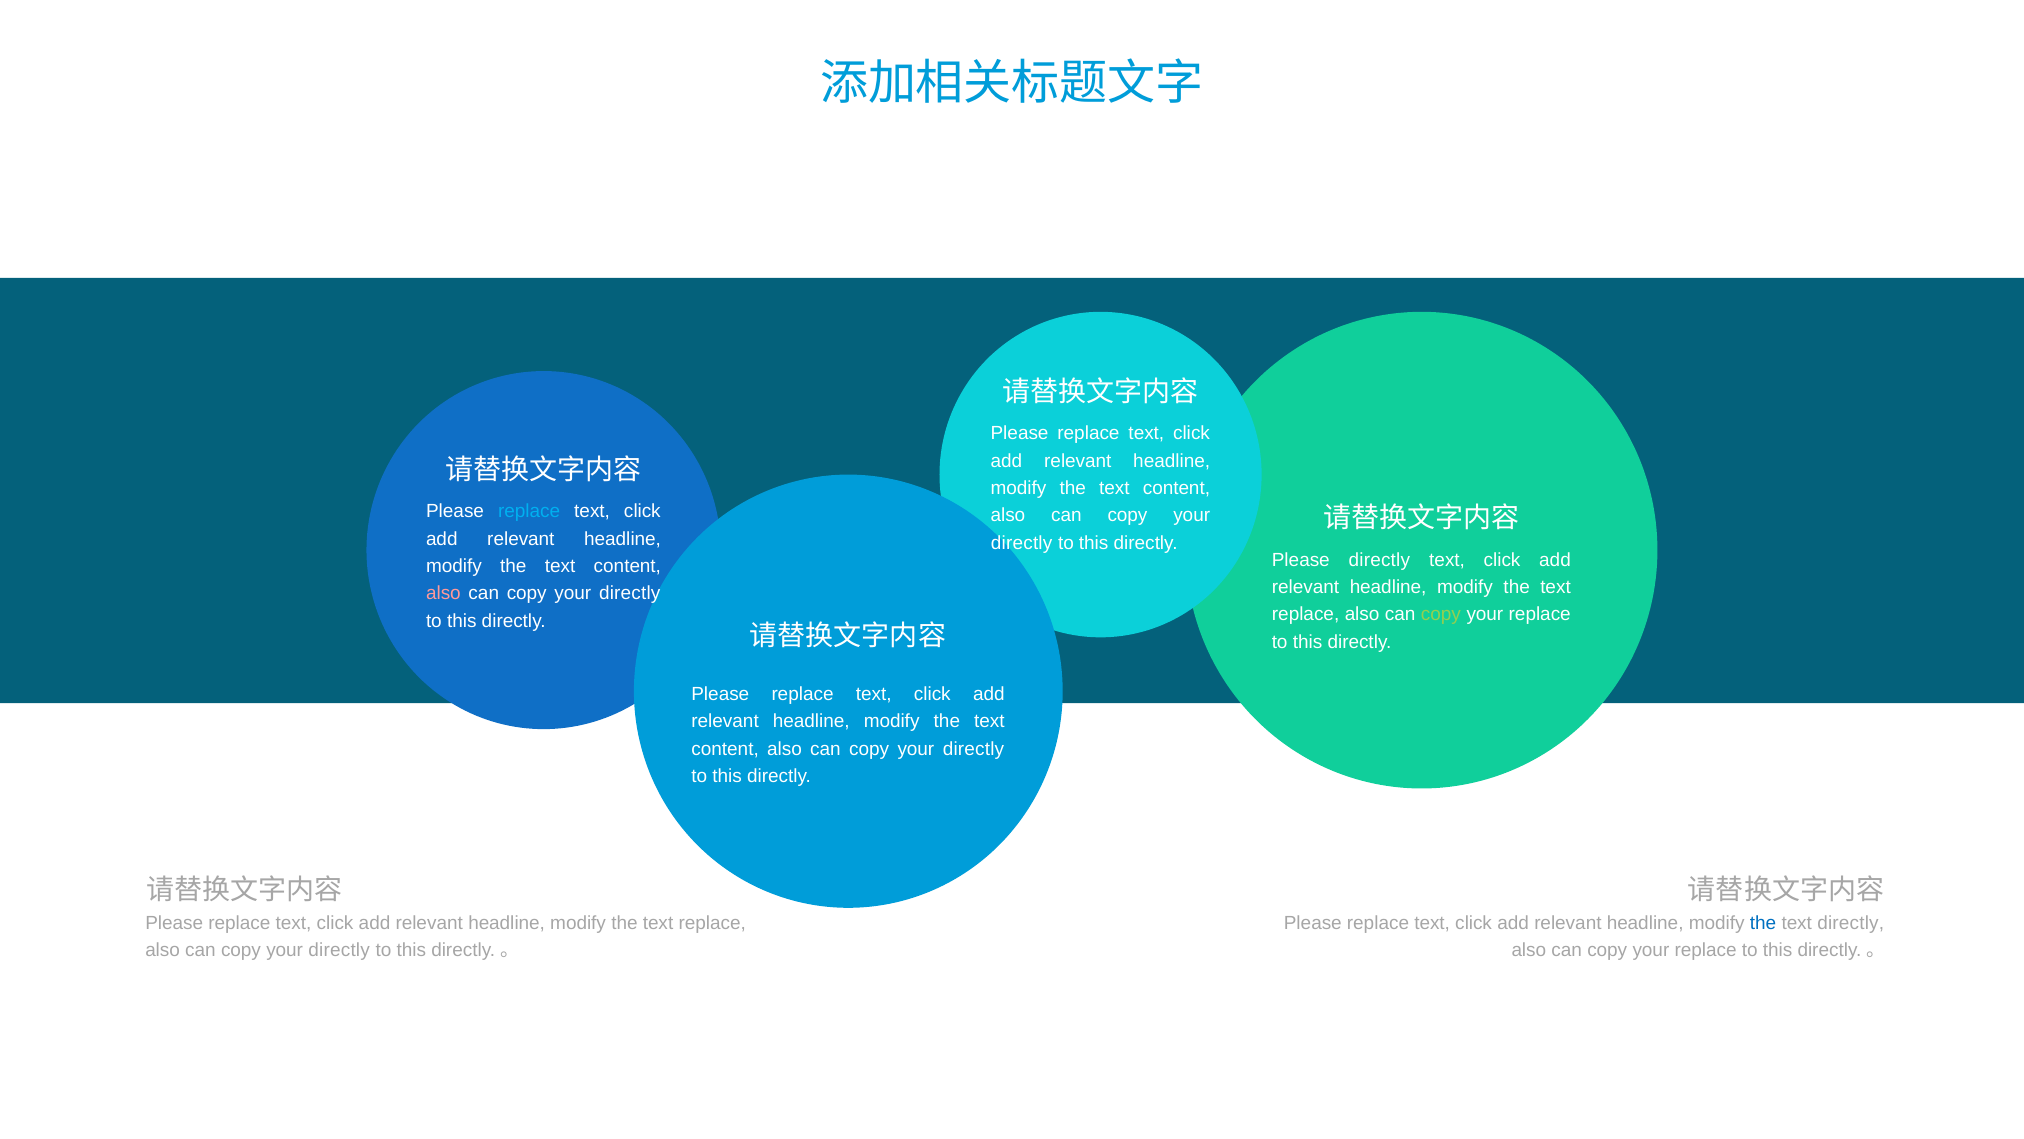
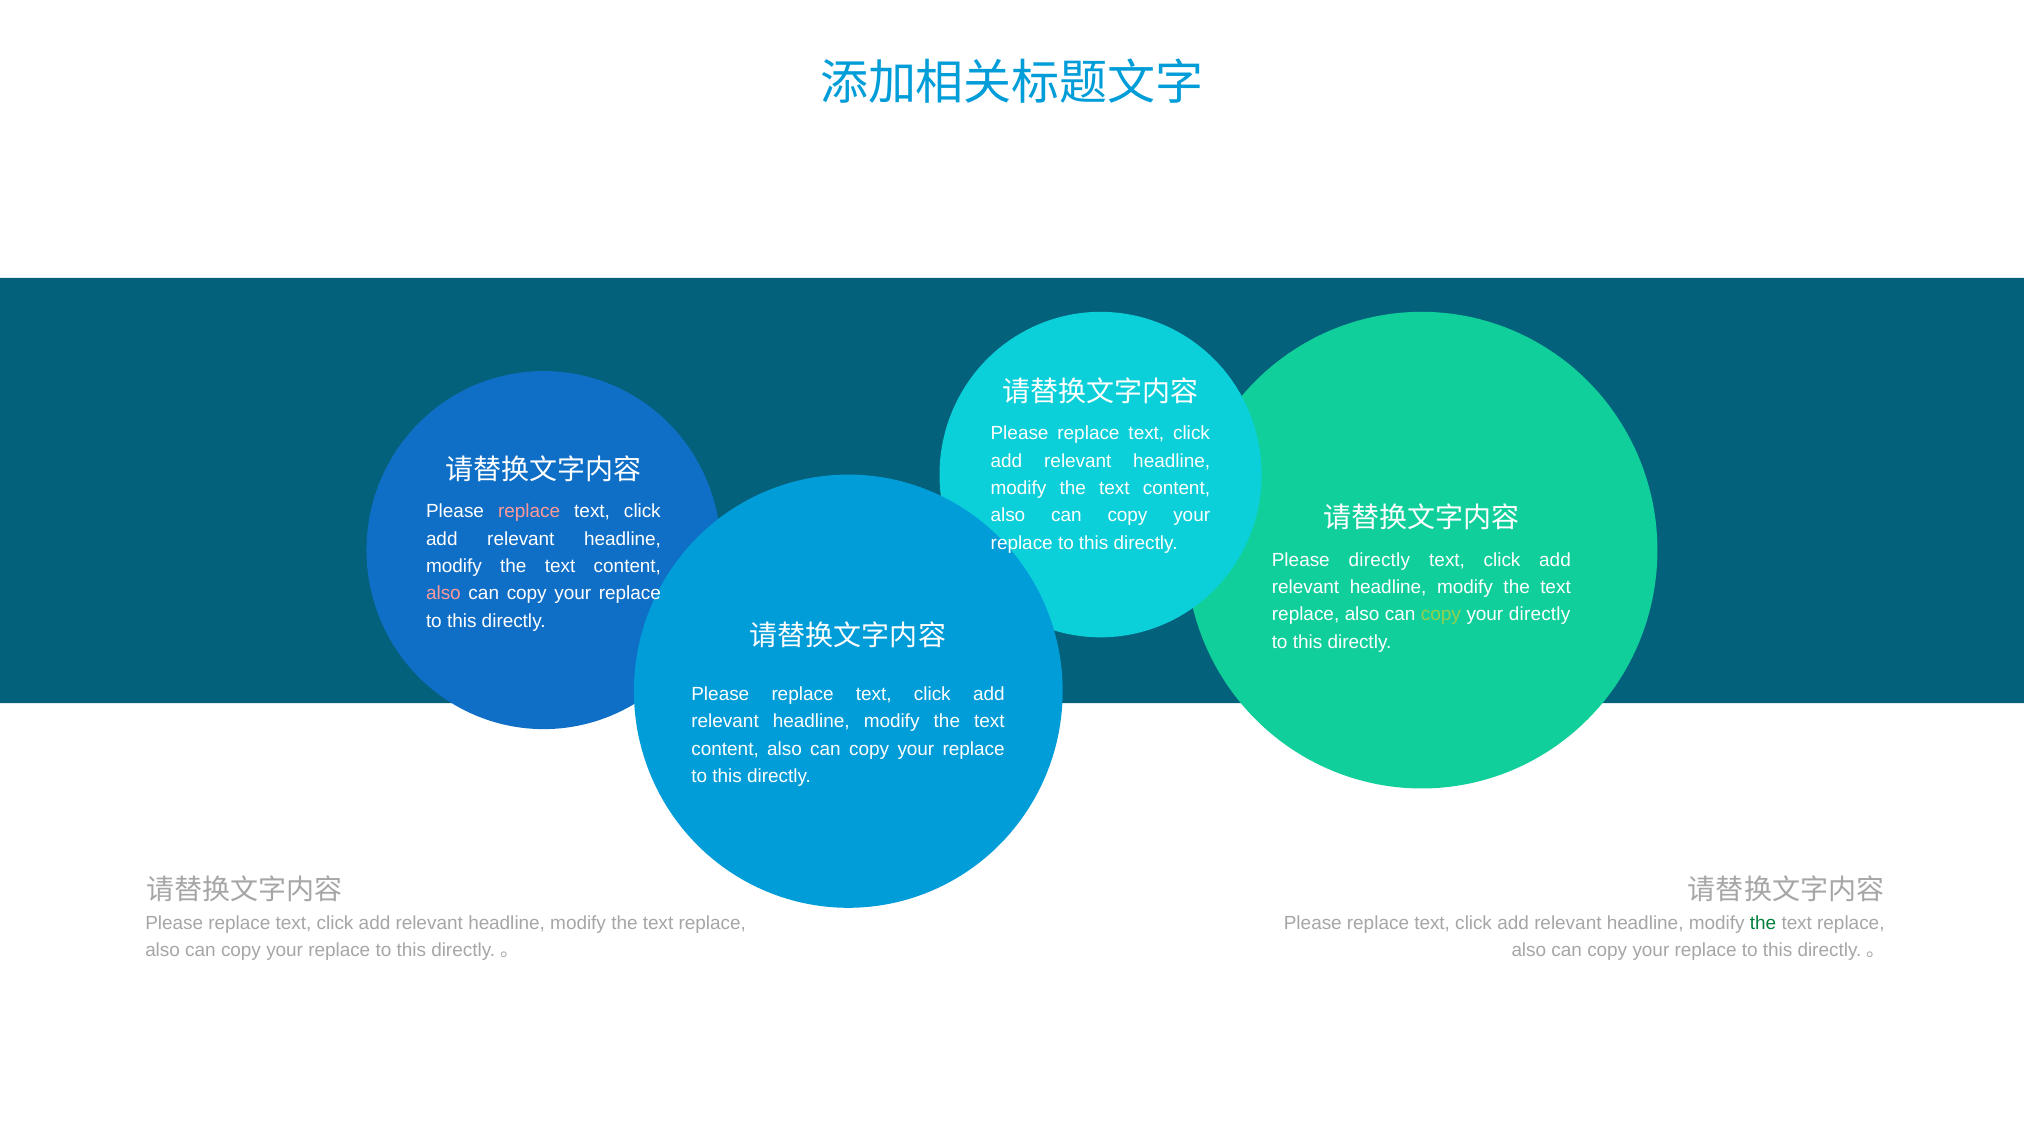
replace colour: light blue -> pink (529, 511)
directly: directly -> replace (1022, 542)
directly: directly -> replace (630, 593)
replace: replace -> directly (1540, 614)
directly: directly -> replace (974, 748)
the colour: blue -> green (1763, 923)
directly: directly -> replace (1851, 923)
directly: directly -> replace (339, 950)
